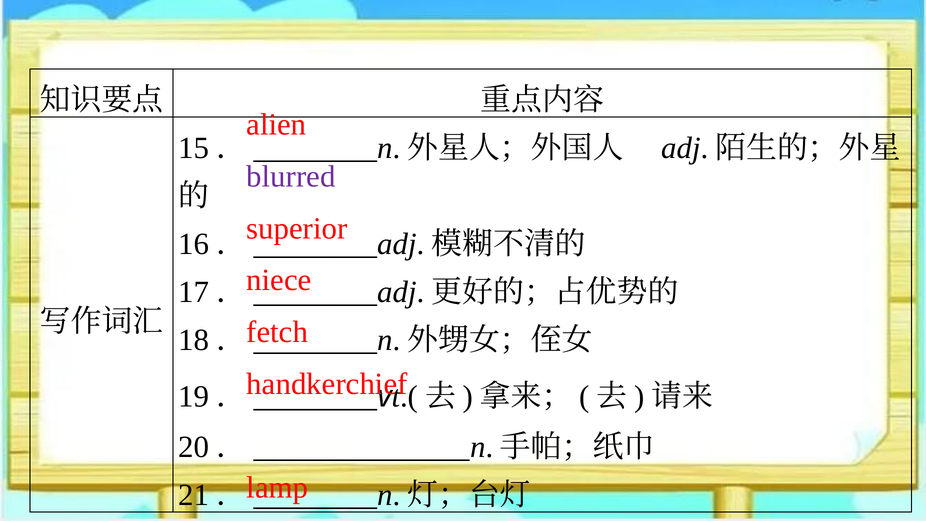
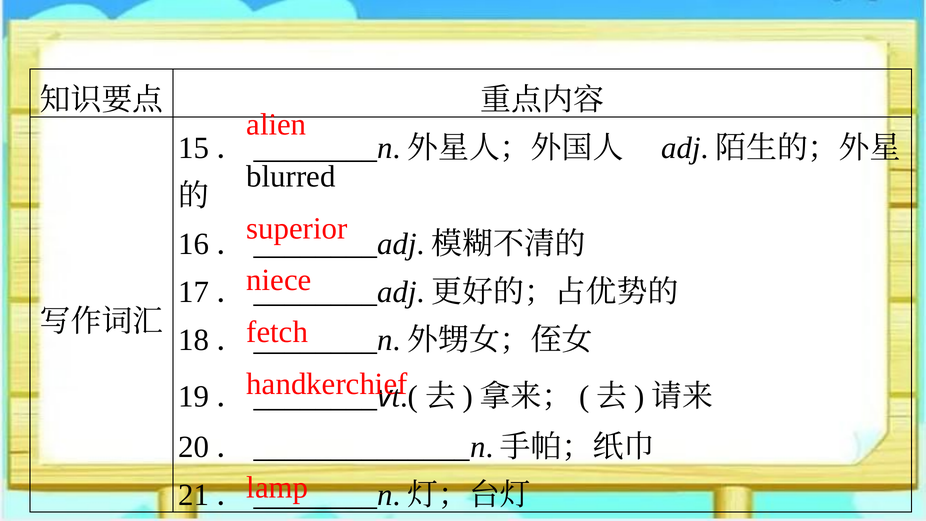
blurred colour: purple -> black (291, 177)
